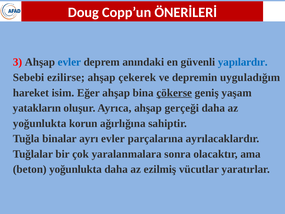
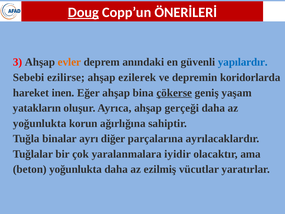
Doug underline: none -> present (83, 12)
evler colour: blue -> orange (69, 62)
çekerek: çekerek -> ezilerek (137, 77)
uyguladığım: uyguladığım -> koridorlarda (250, 77)
isim: isim -> inen (63, 93)
ayrı evler: evler -> diğer (113, 139)
sonra: sonra -> iyidir (178, 154)
